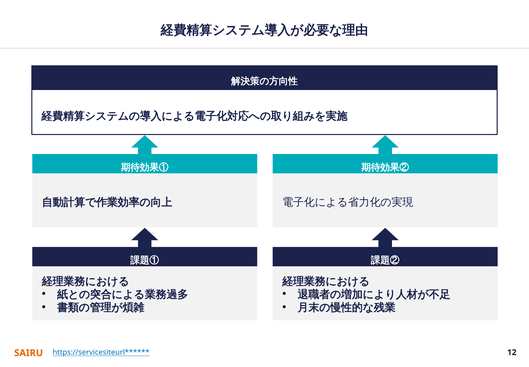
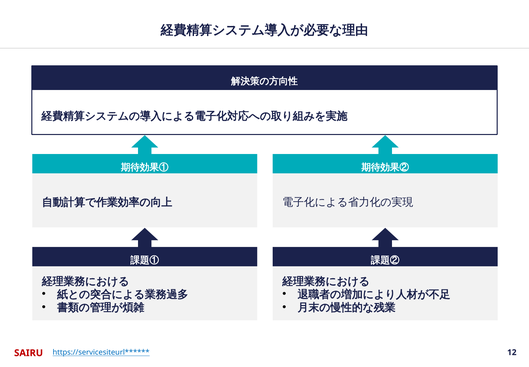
SAIRU colour: orange -> red (29, 352)
